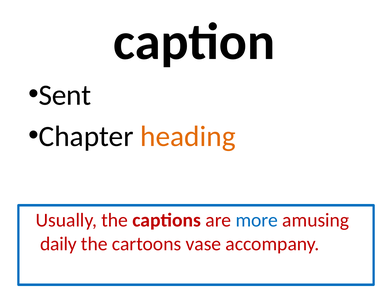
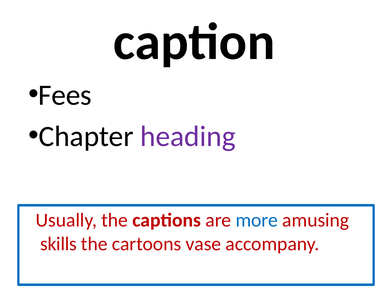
Sent: Sent -> Fees (65, 95)
heading colour: orange -> purple (188, 136)
daily: daily -> skills (58, 244)
